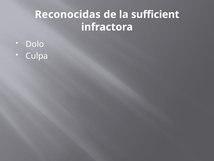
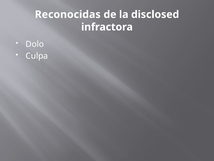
sufficient: sufficient -> disclosed (155, 14)
